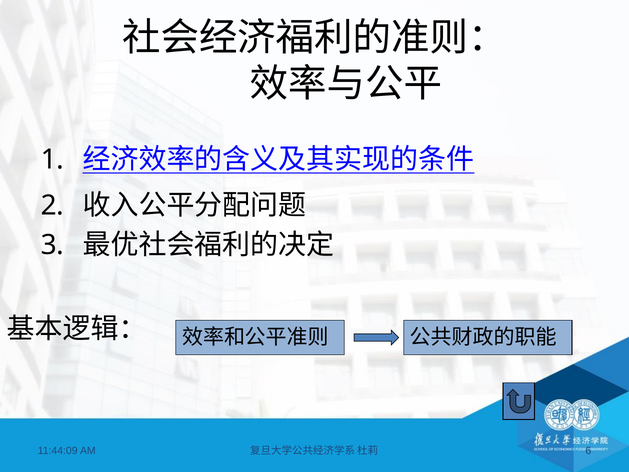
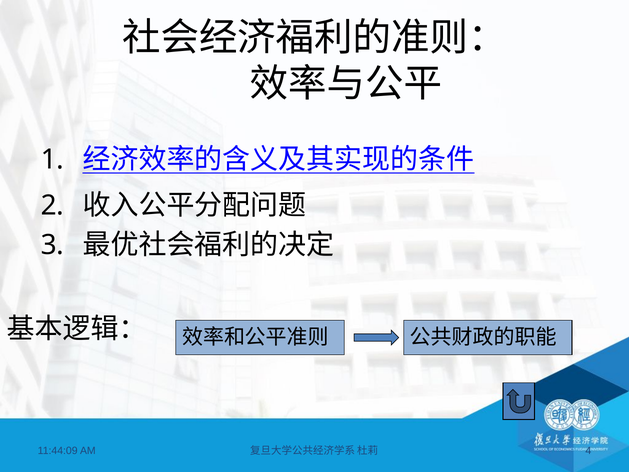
6: 6 -> 4 (588, 451)
